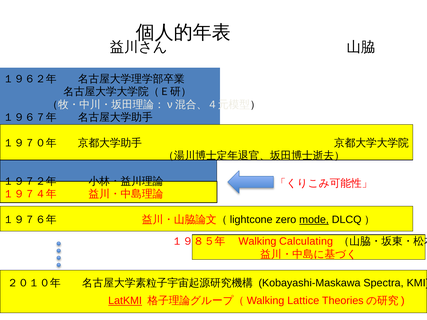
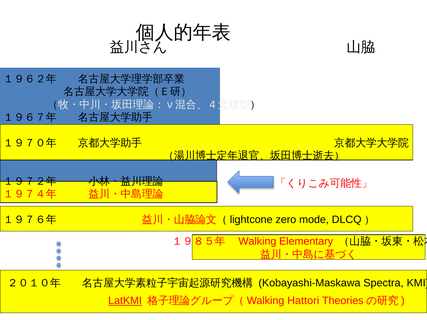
mode underline: present -> none (314, 220)
Calculating: Calculating -> Elementary (306, 242)
Lattice: Lattice -> Hattori (303, 301)
